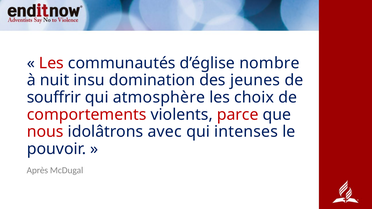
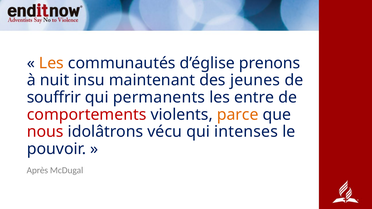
Les colour: red -> orange (51, 63)
nombre: nombre -> prenons (270, 63)
domination: domination -> maintenant (152, 80)
atmosphère: atmosphère -> permanents (159, 97)
choix: choix -> entre (254, 97)
parce colour: red -> orange (238, 115)
avec: avec -> vécu (165, 132)
